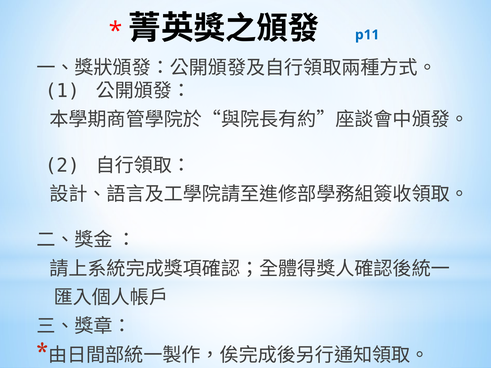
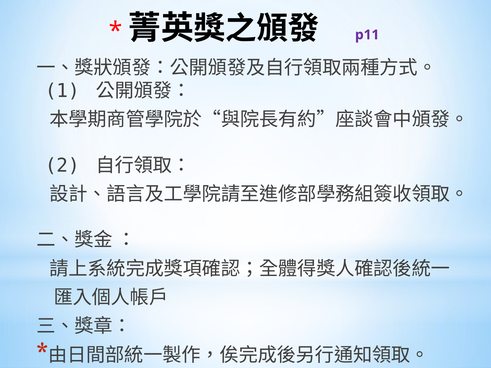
p11 colour: blue -> purple (367, 35)
